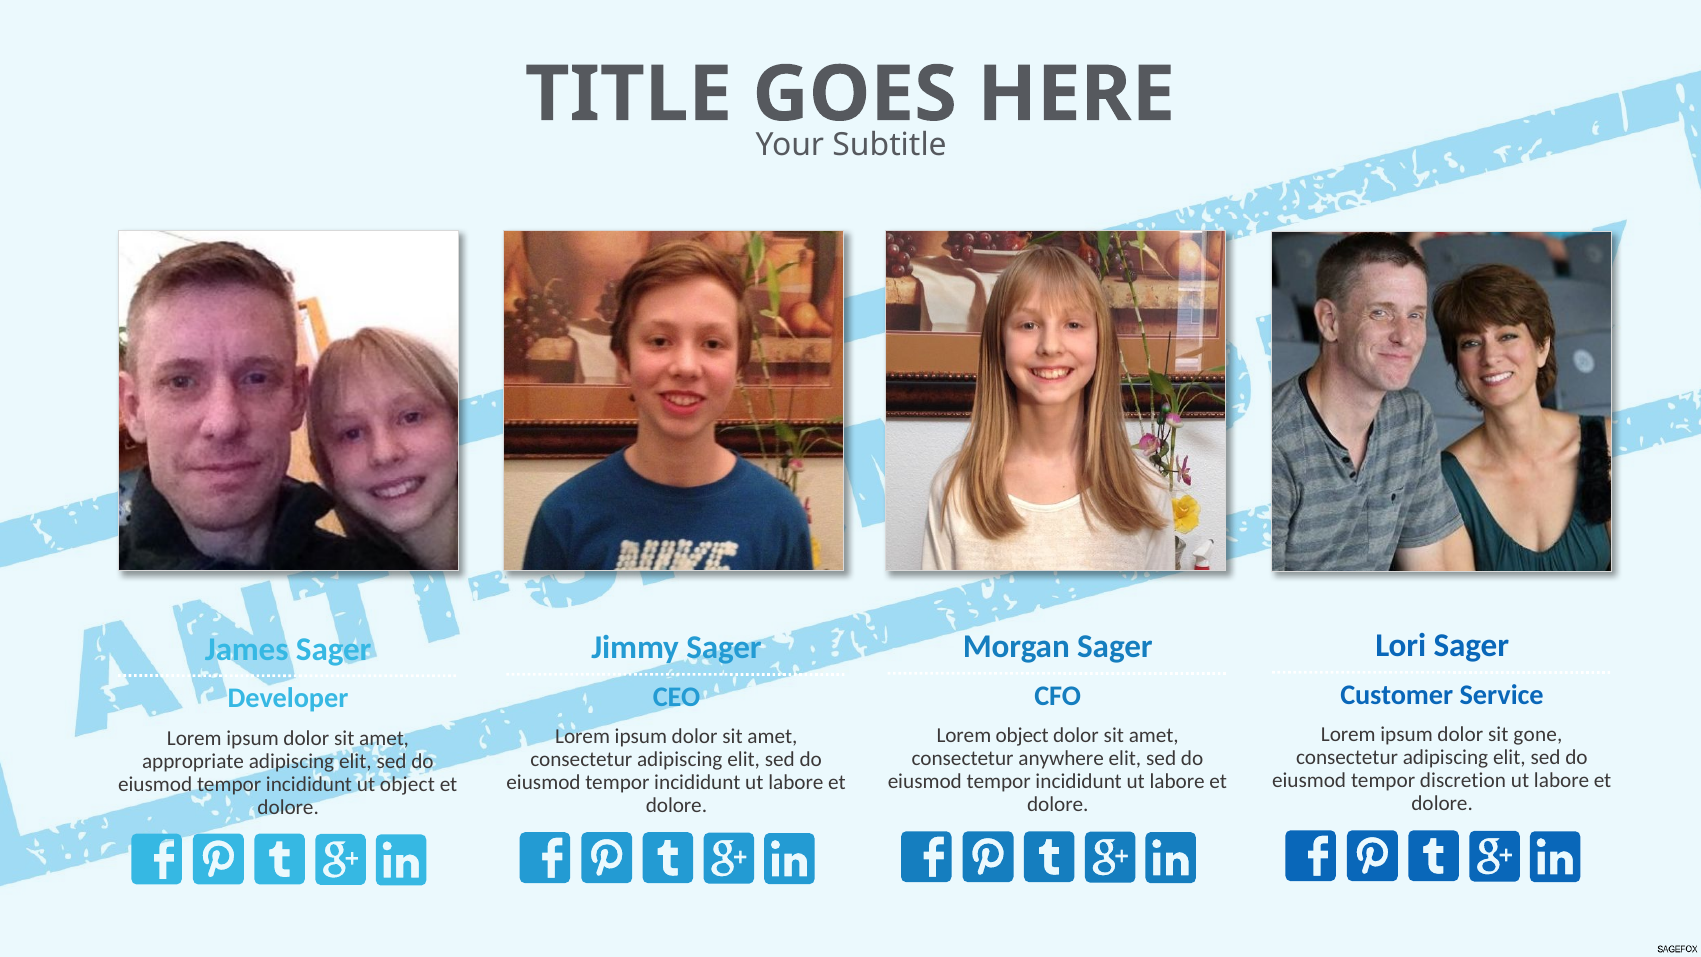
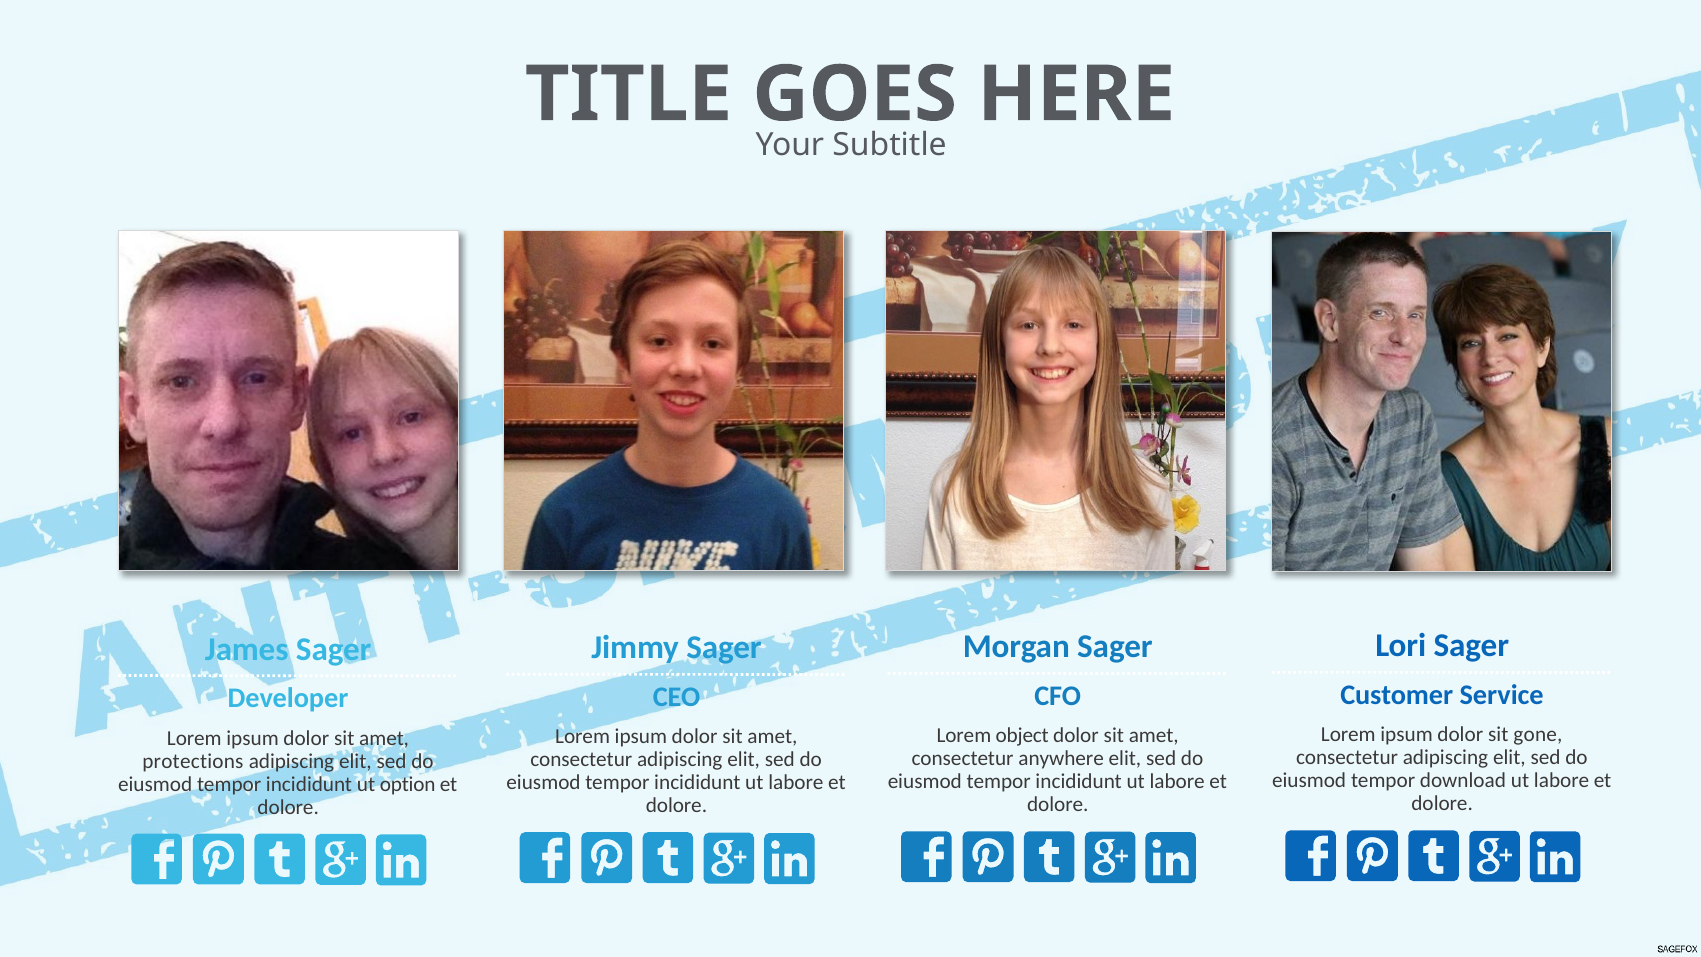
appropriate: appropriate -> protections (193, 761)
discretion: discretion -> download (1463, 781)
ut object: object -> option (408, 784)
